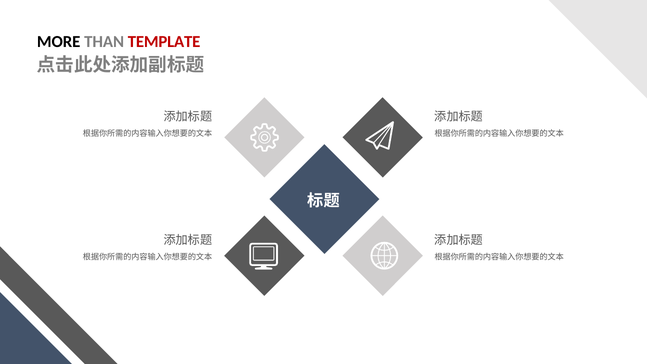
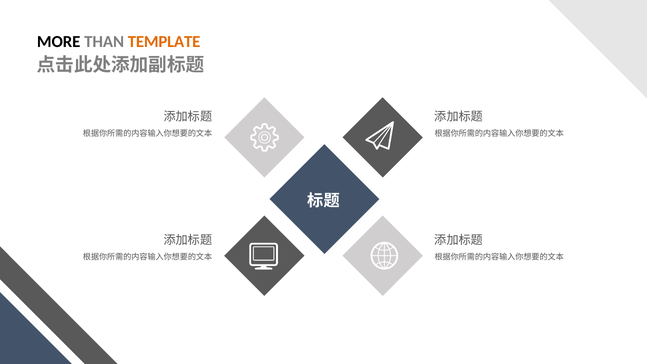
TEMPLATE colour: red -> orange (164, 42)
